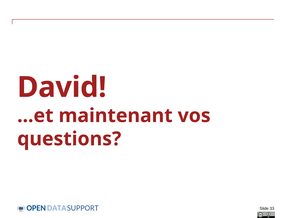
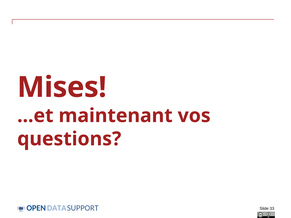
David: David -> Mises (62, 87)
